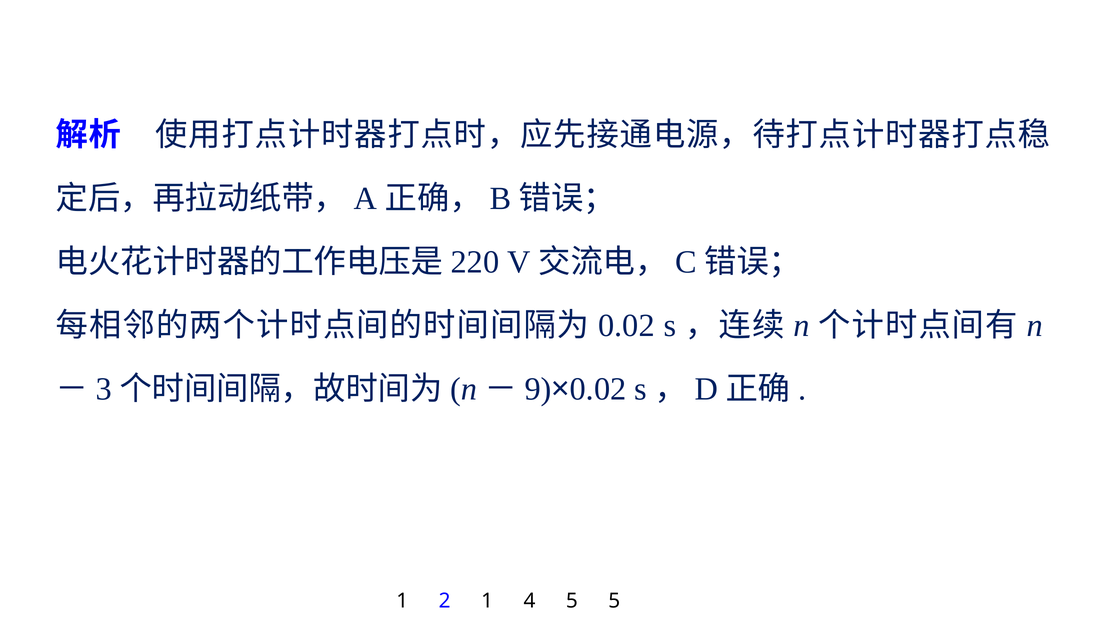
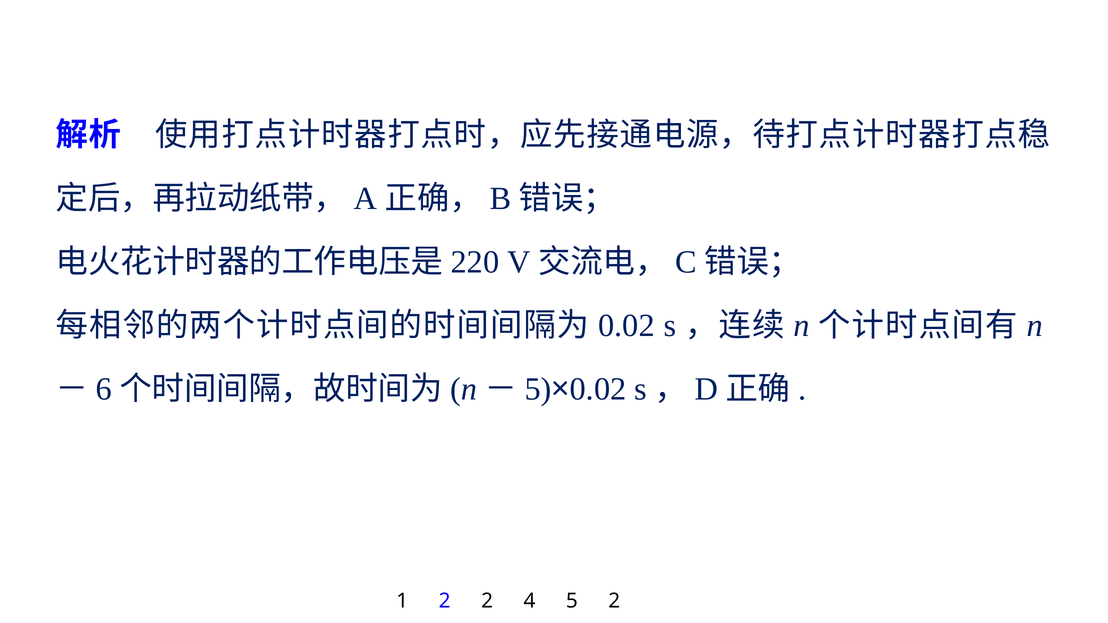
3: 3 -> 6 (104, 389)
9: 9 -> 5 (538, 389)
2 1: 1 -> 2 (487, 601)
5 5: 5 -> 2 (614, 601)
